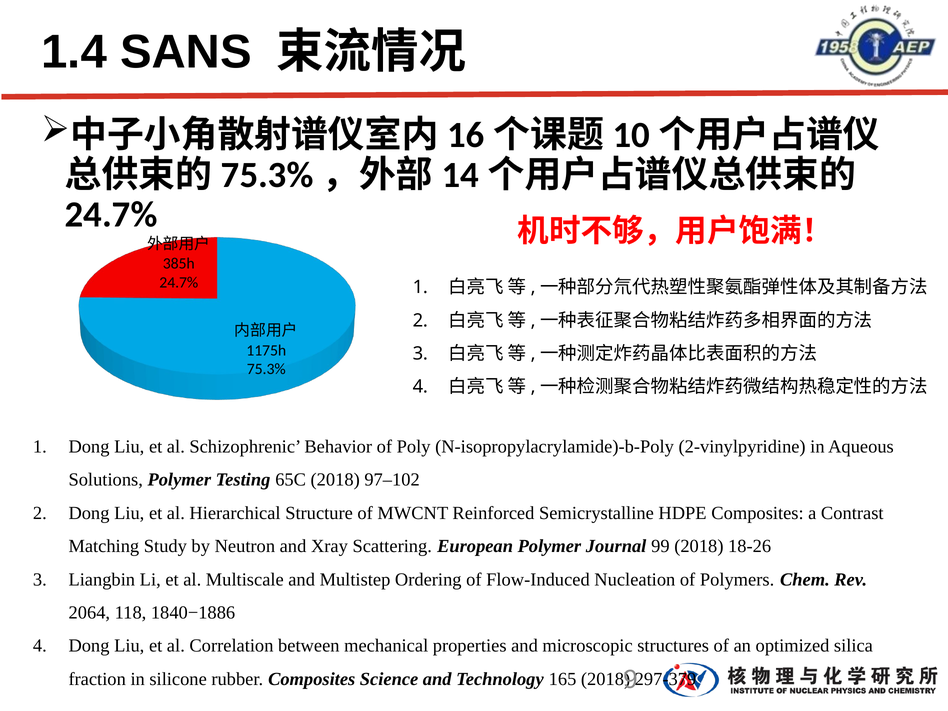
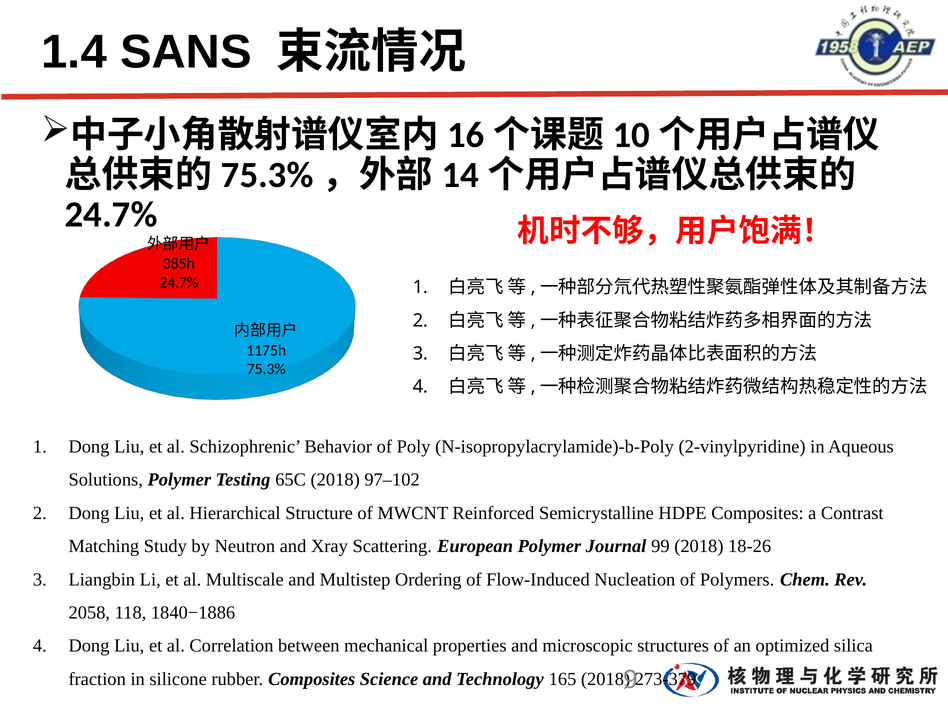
2064: 2064 -> 2058 (89, 613)
297-379: 297-379 -> 273-379 (666, 679)
